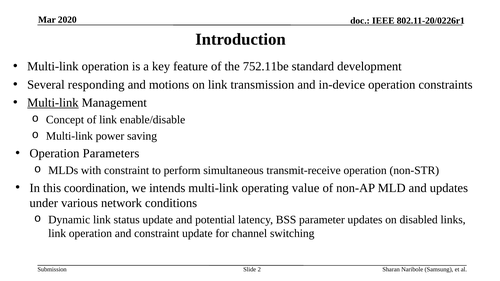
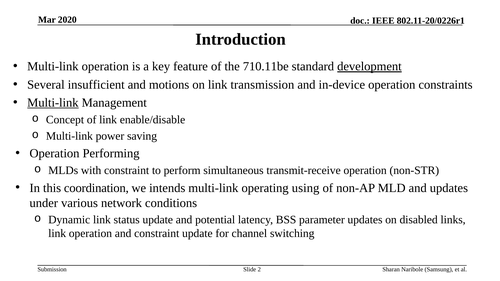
752.11be: 752.11be -> 710.11be (266, 67)
development underline: none -> present (369, 67)
responding: responding -> insufficient (96, 85)
Parameters: Parameters -> Performing (111, 154)
value: value -> using (306, 188)
